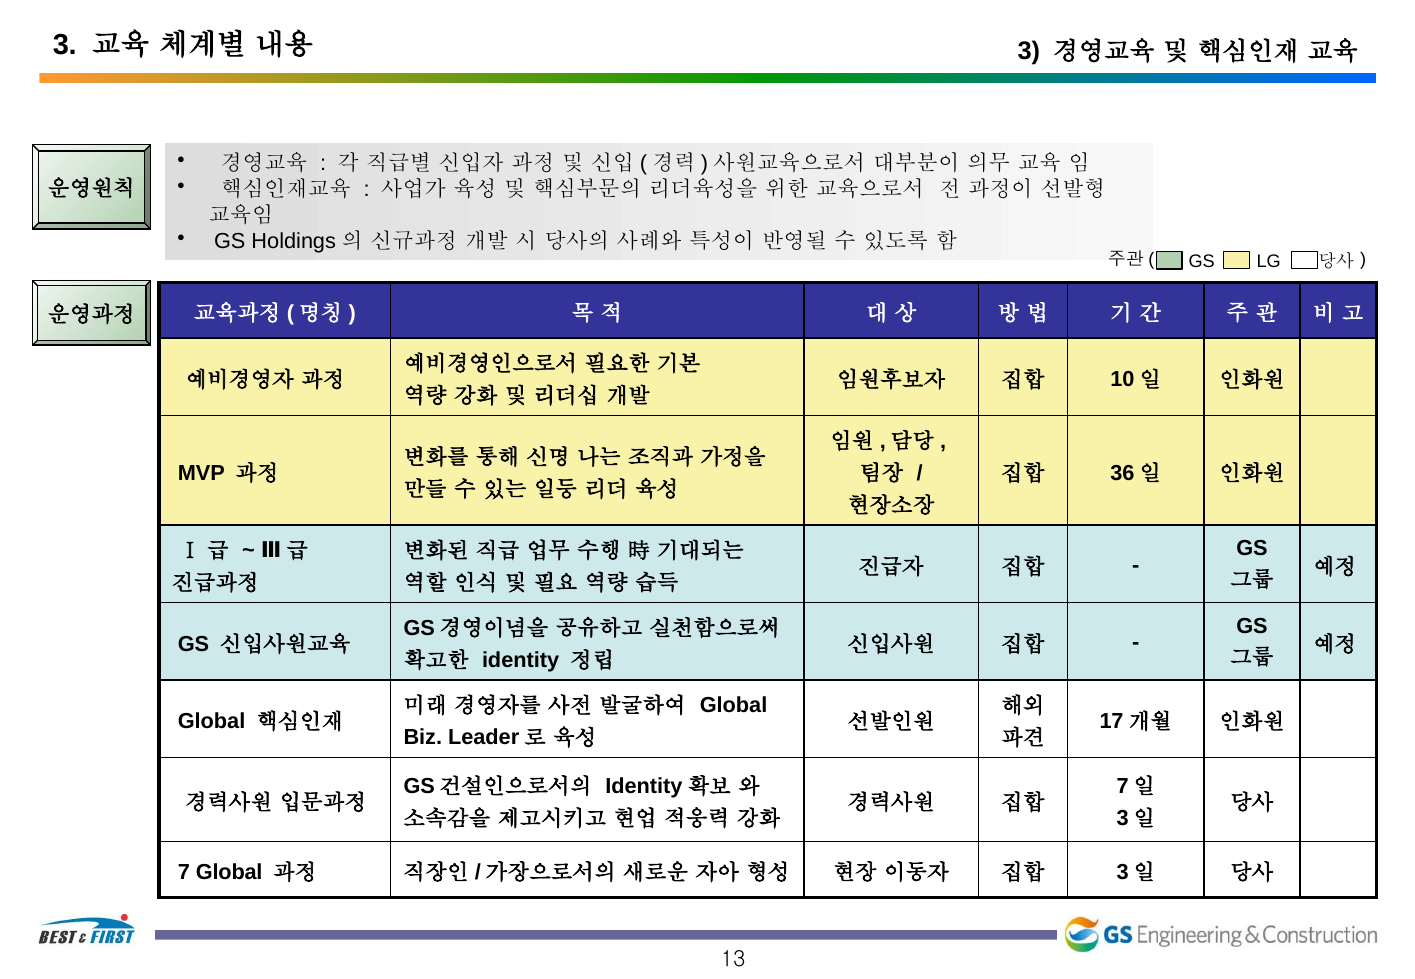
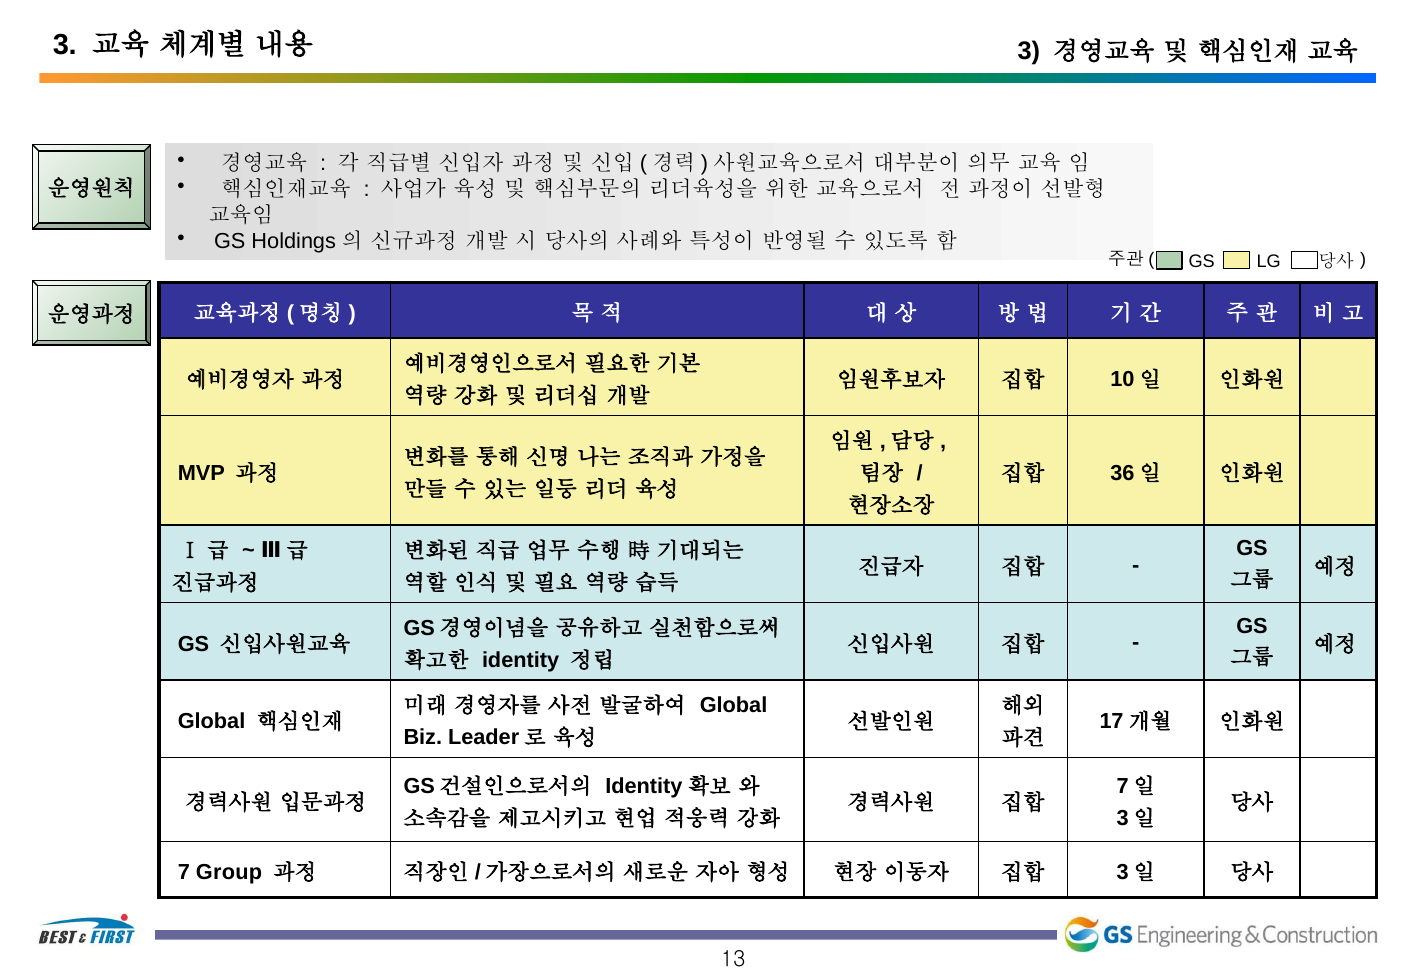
7 Global: Global -> Group (229, 873)
